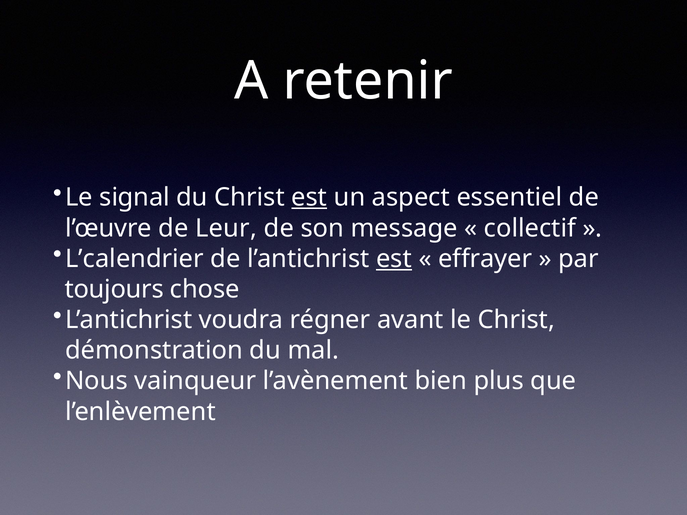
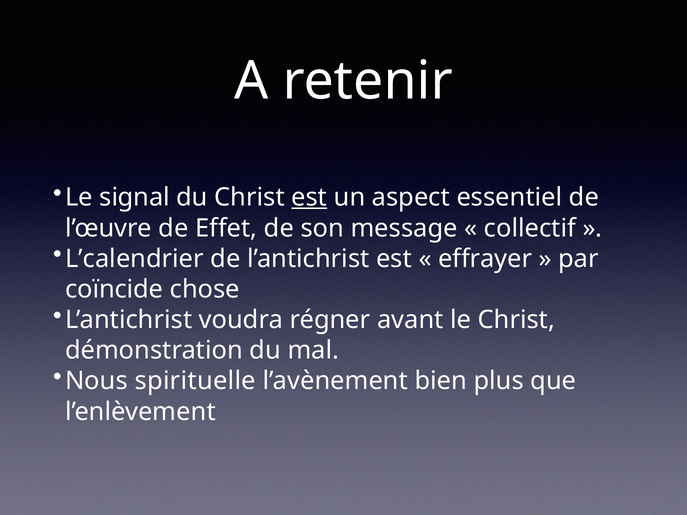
Leur: Leur -> Effet (226, 228)
est underline: present -> none (394, 259)
toujours: toujours -> coïncide (114, 289)
vainqueur: vainqueur -> spirituelle (195, 381)
